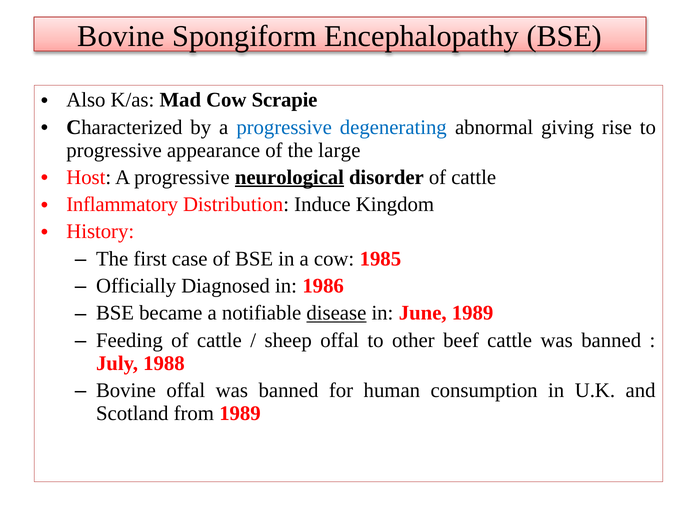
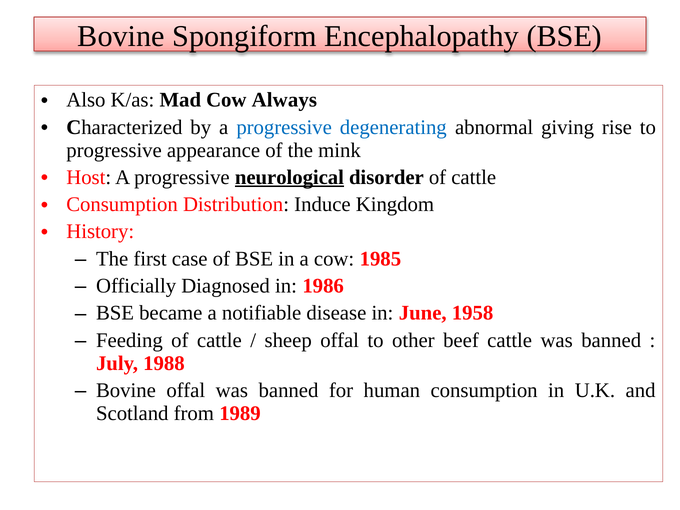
Scrapie: Scrapie -> Always (284, 100)
large: large -> mink (339, 150)
Inflammatory: Inflammatory -> Consumption (122, 204)
disease underline: present -> none (336, 313)
June 1989: 1989 -> 1958 (473, 313)
